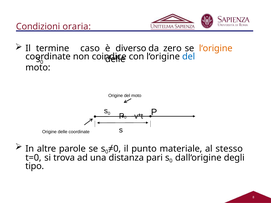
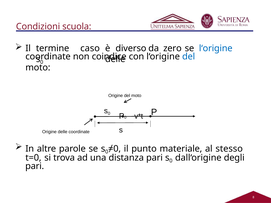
oraria: oraria -> scuola (77, 27)
l‘origine colour: orange -> blue (216, 48)
tipo: tipo -> pari (35, 166)
